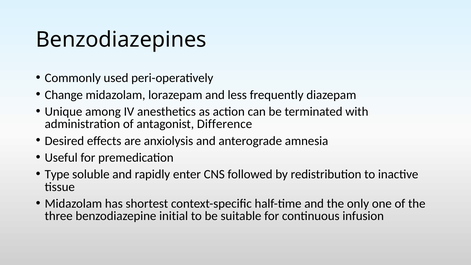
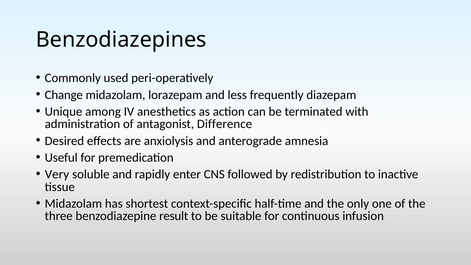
Type: Type -> Very (57, 174)
initial: initial -> result (174, 216)
